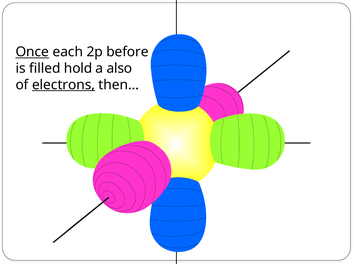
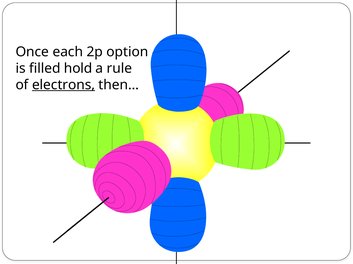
Once underline: present -> none (32, 52)
before: before -> option (127, 52)
also: also -> rule (119, 69)
